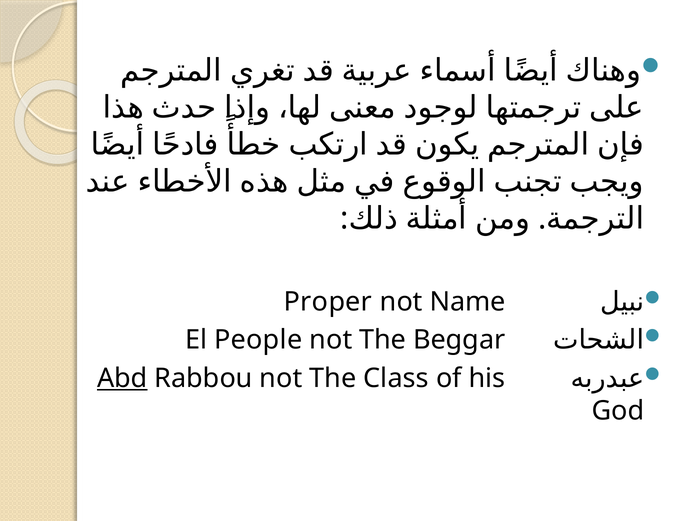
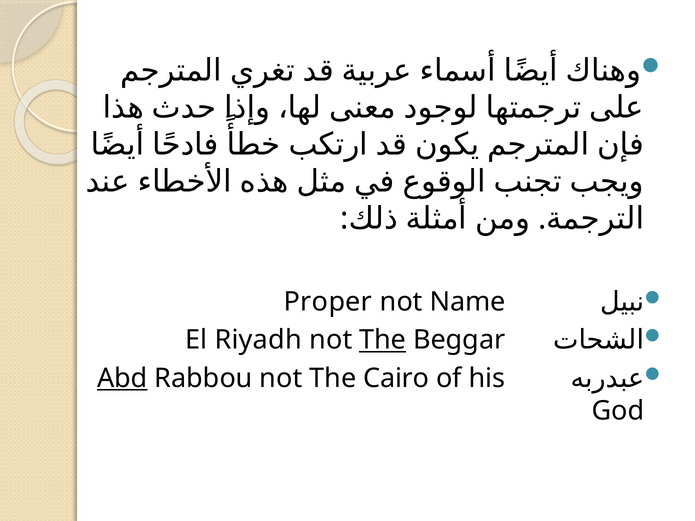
People: People -> Riyadh (258, 340)
The underline: none -> present (383, 340)
Class: Class -> Cairo (396, 378)
